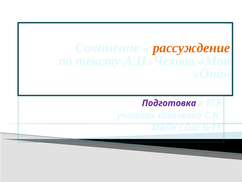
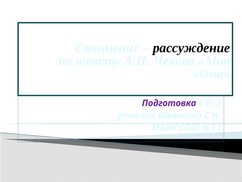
рассуждение colour: orange -> black (191, 48)
